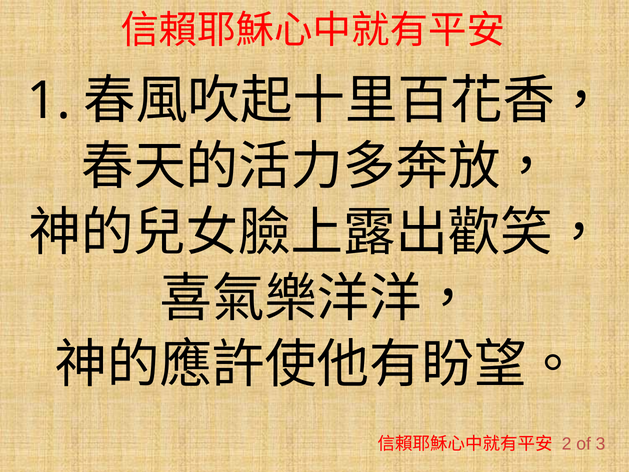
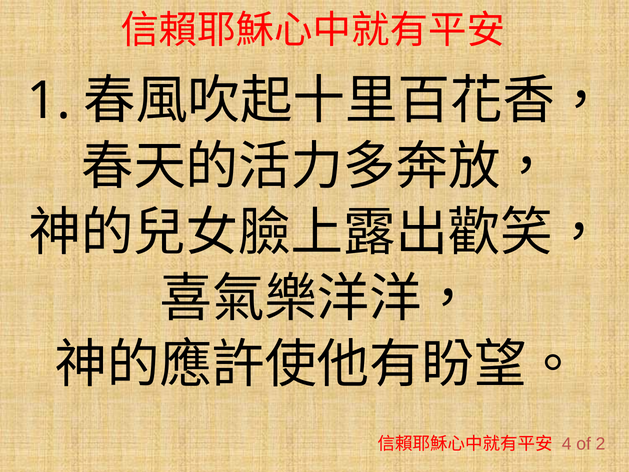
2: 2 -> 4 (567, 444)
3: 3 -> 2 (601, 444)
